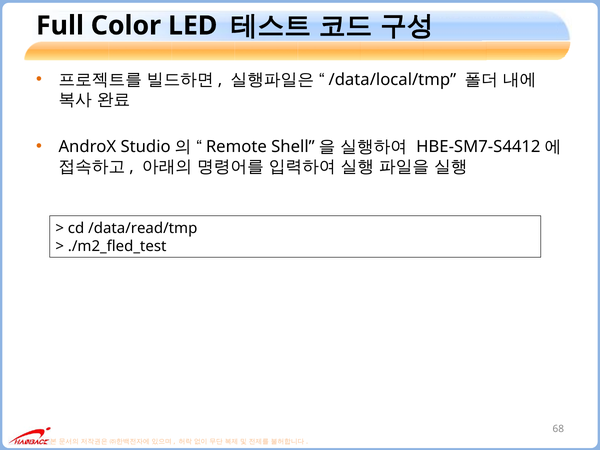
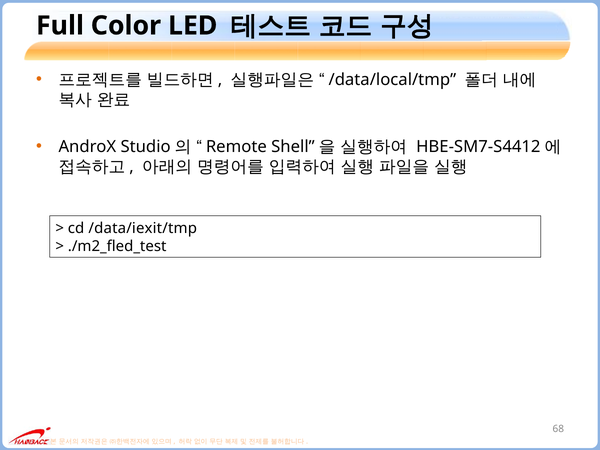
/data/read/tmp: /data/read/tmp -> /data/iexit/tmp (143, 229)
